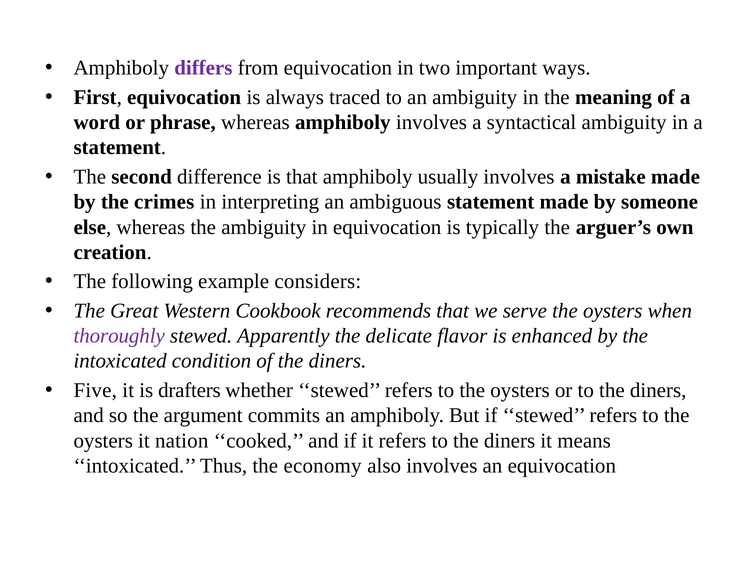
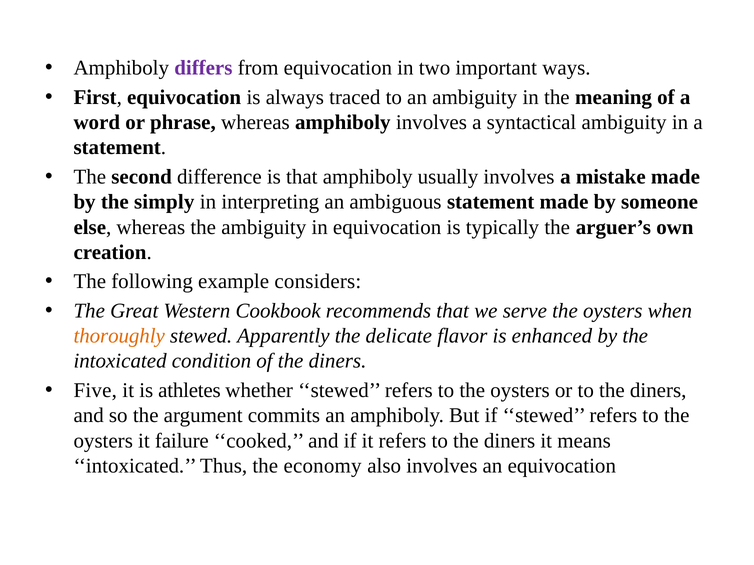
crimes: crimes -> simply (164, 202)
thoroughly colour: purple -> orange (119, 336)
drafters: drafters -> athletes (189, 391)
nation: nation -> failure (182, 441)
